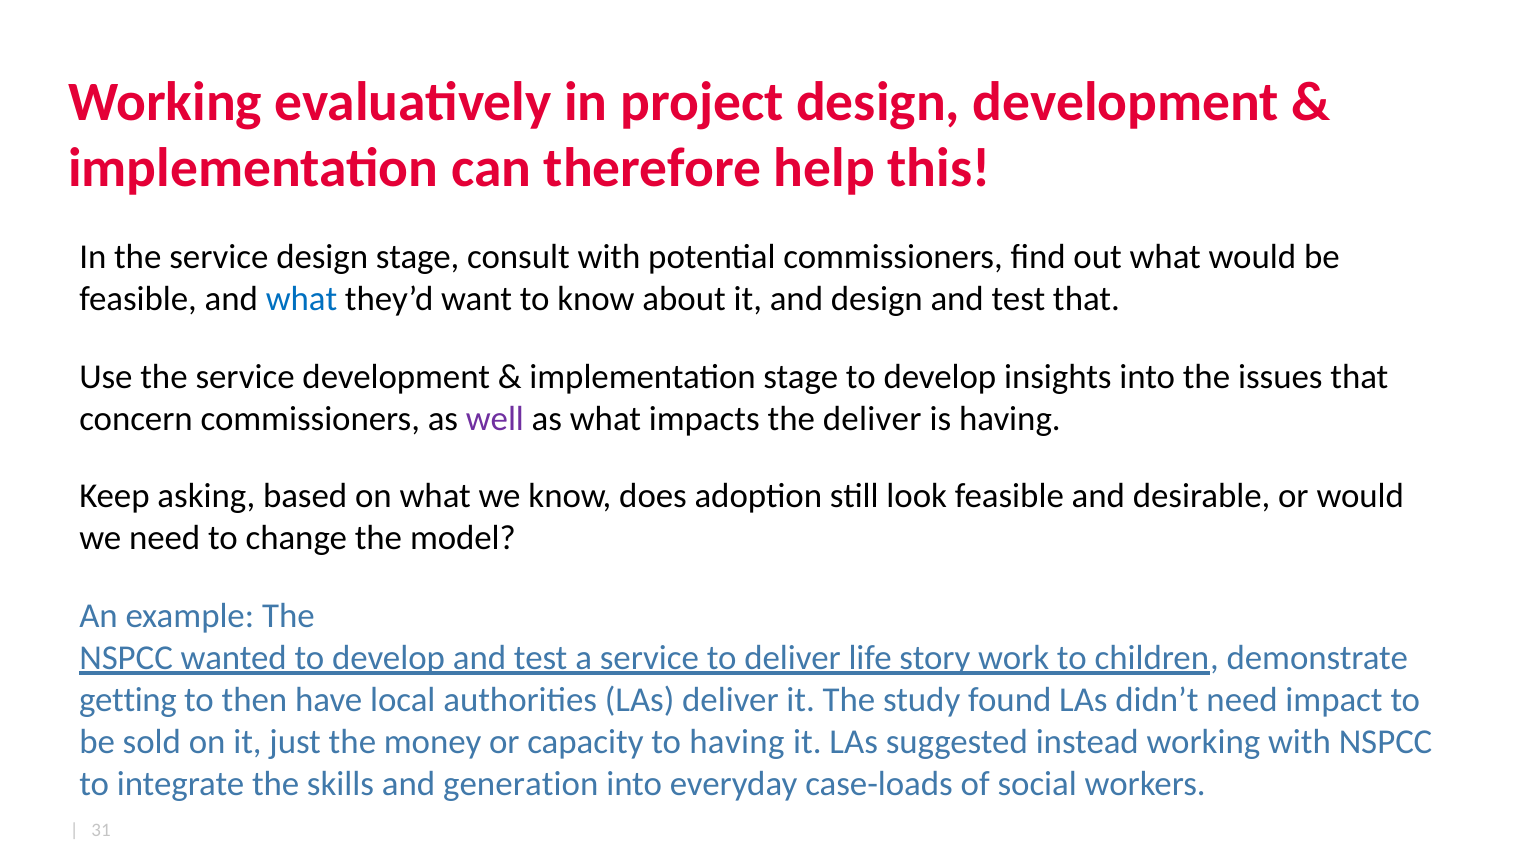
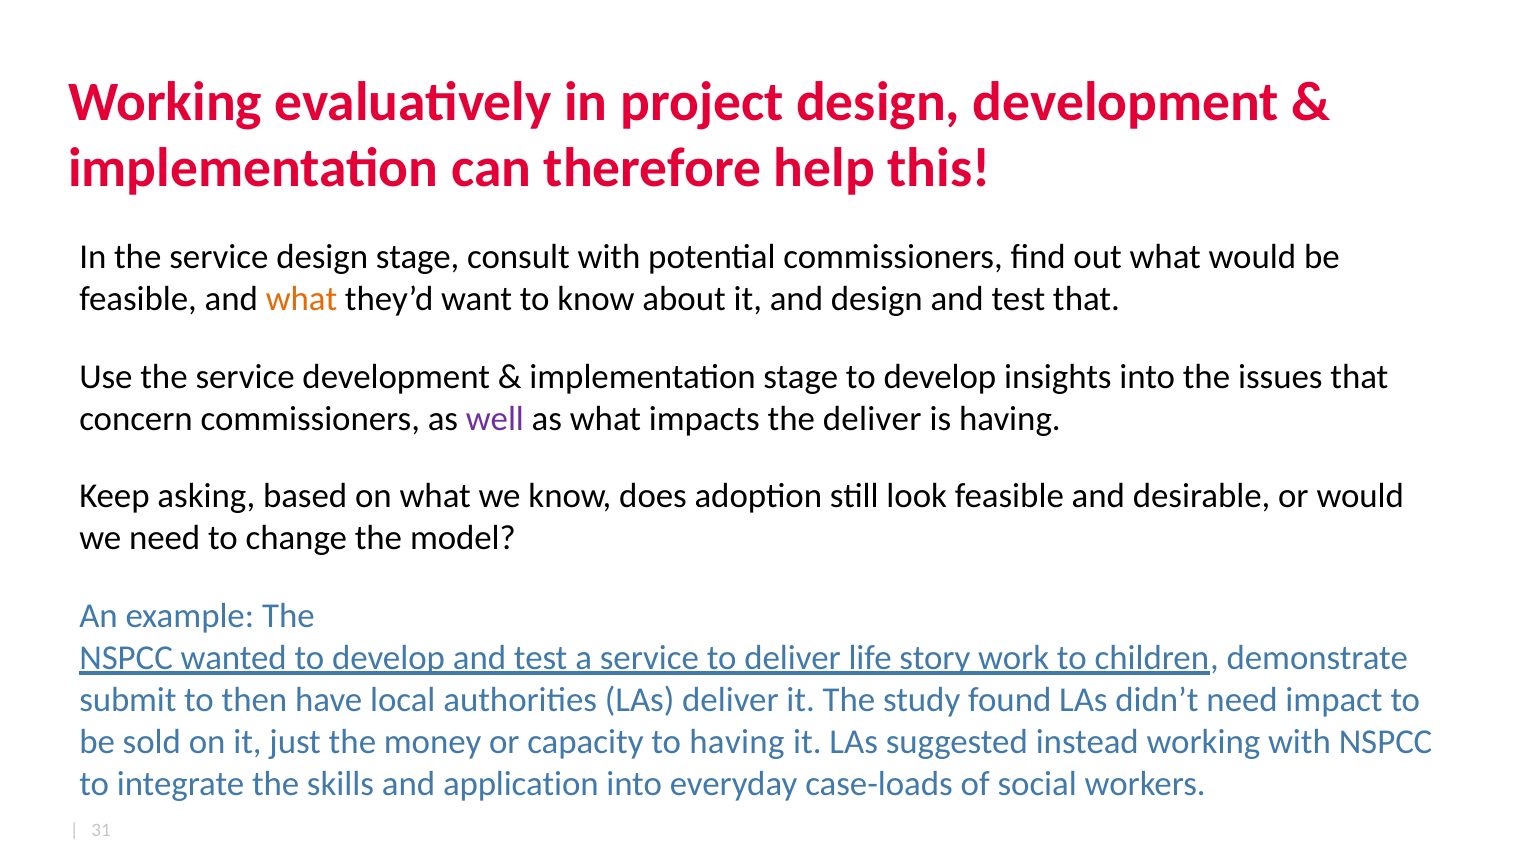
what colour: blue -> orange (302, 299)
getting: getting -> submit (128, 701)
generation: generation -> application (521, 785)
